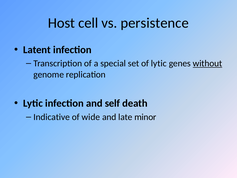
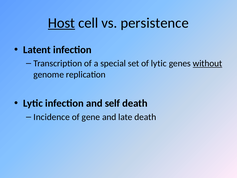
Host underline: none -> present (61, 23)
Indicative: Indicative -> Incidence (52, 117)
wide: wide -> gene (91, 117)
late minor: minor -> death (145, 117)
